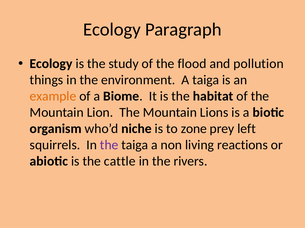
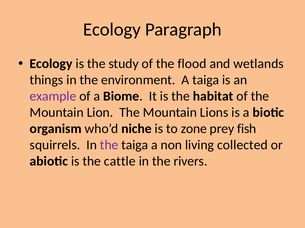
pollution: pollution -> wetlands (259, 64)
example colour: orange -> purple (53, 97)
left: left -> fish (247, 129)
reactions: reactions -> collected (242, 145)
